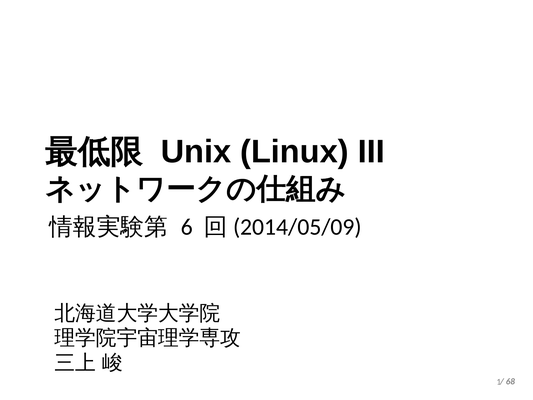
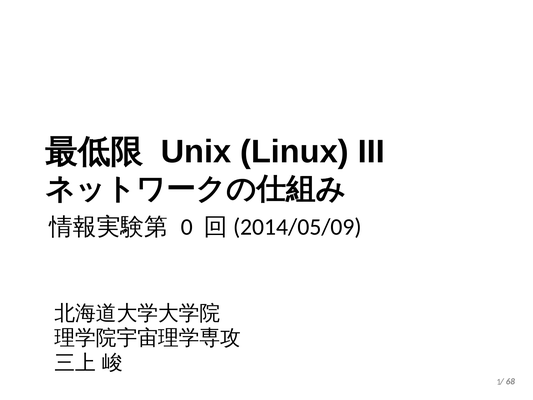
6: 6 -> 0 (187, 227)
